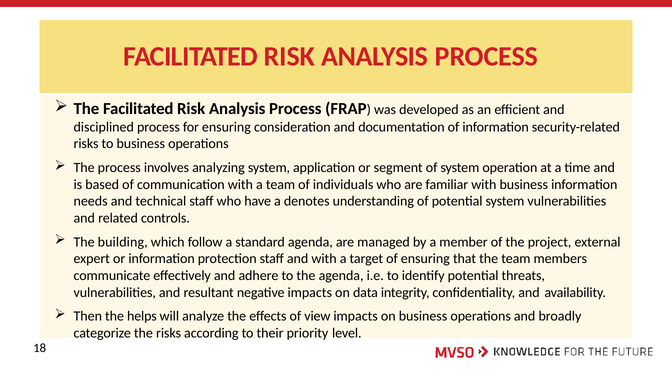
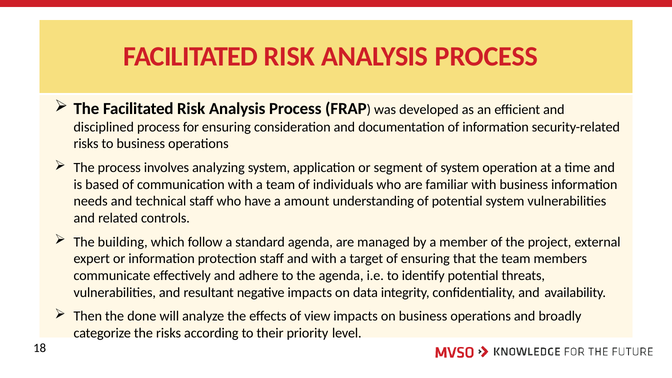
denotes: denotes -> amount (307, 201)
helps: helps -> done (142, 316)
